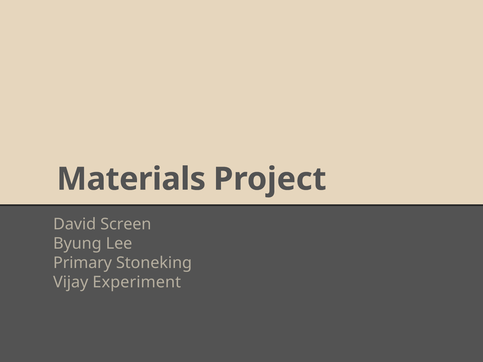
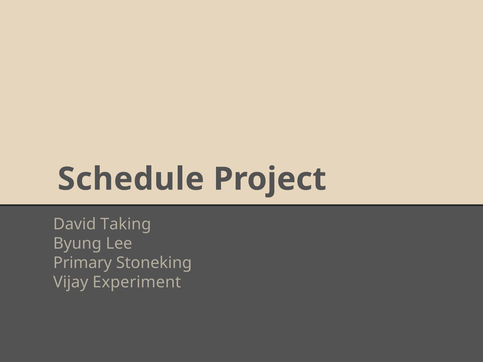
Materials: Materials -> Schedule (131, 179)
Screen: Screen -> Taking (126, 224)
